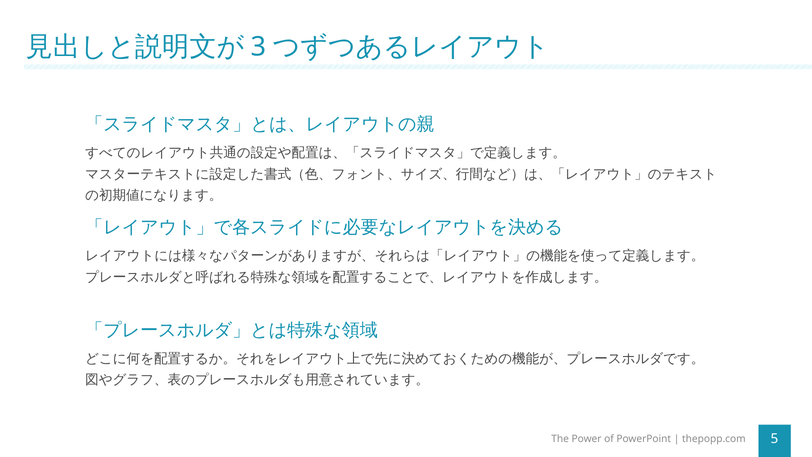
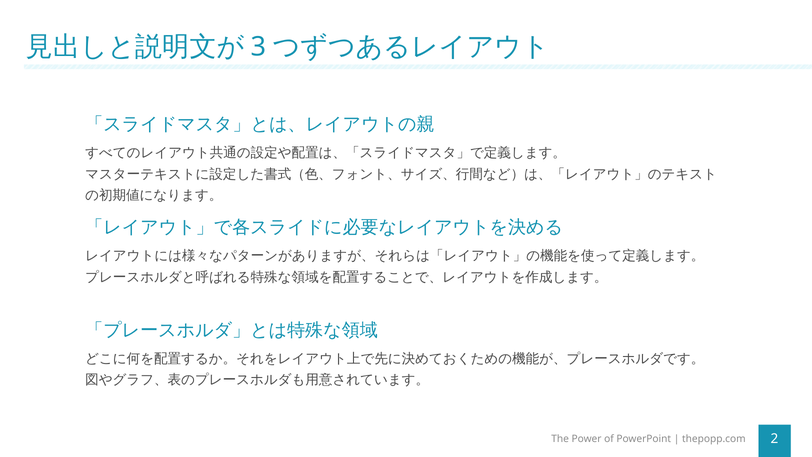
5: 5 -> 2 (774, 439)
